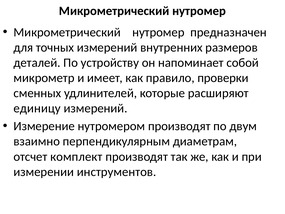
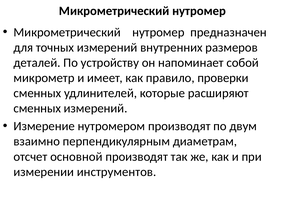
единицу: единицу -> сменных (37, 108)
комплект: комплект -> основной (76, 156)
